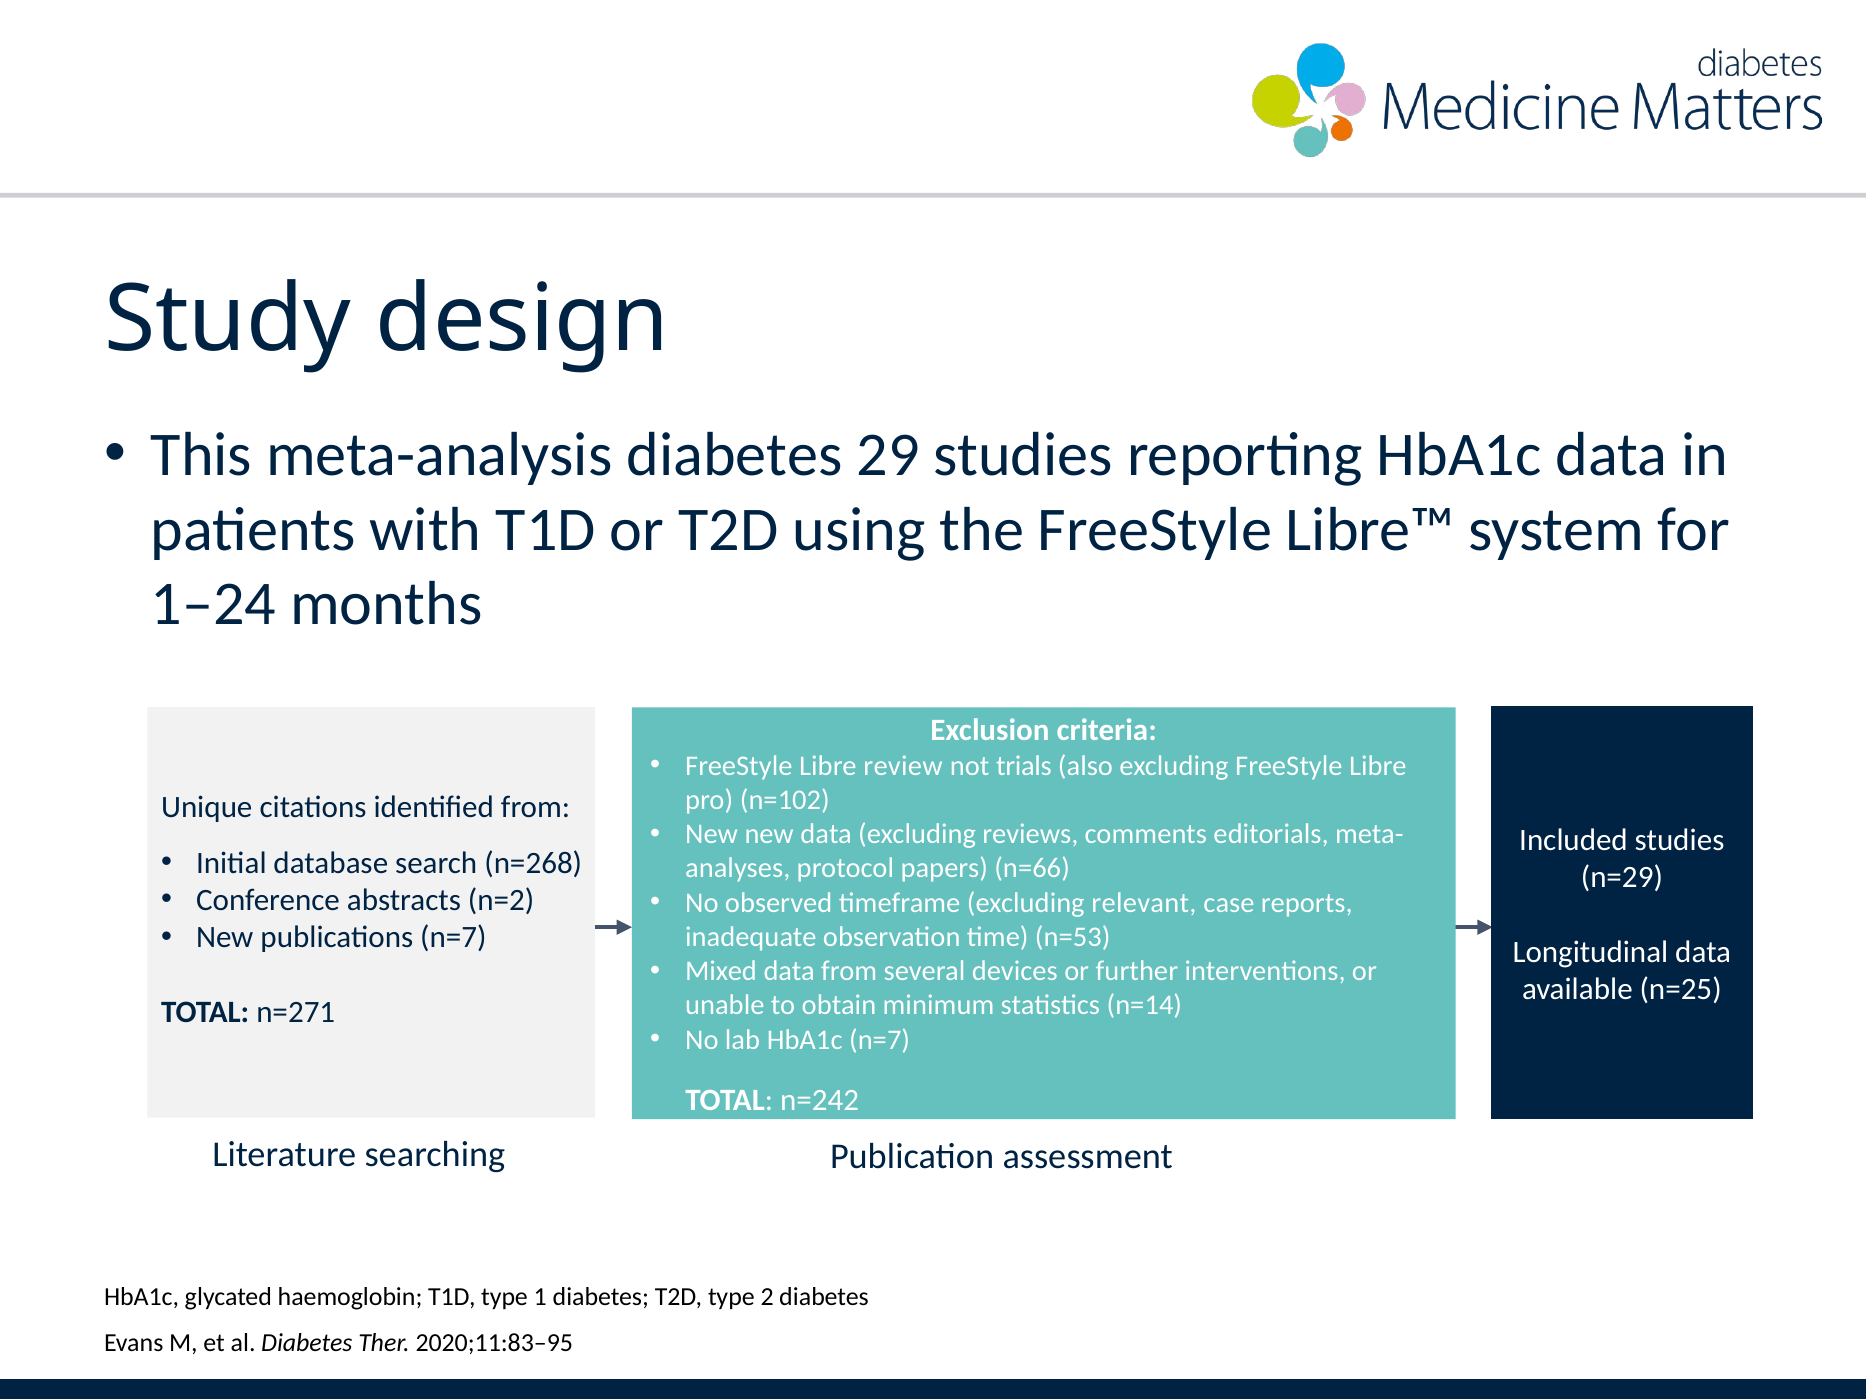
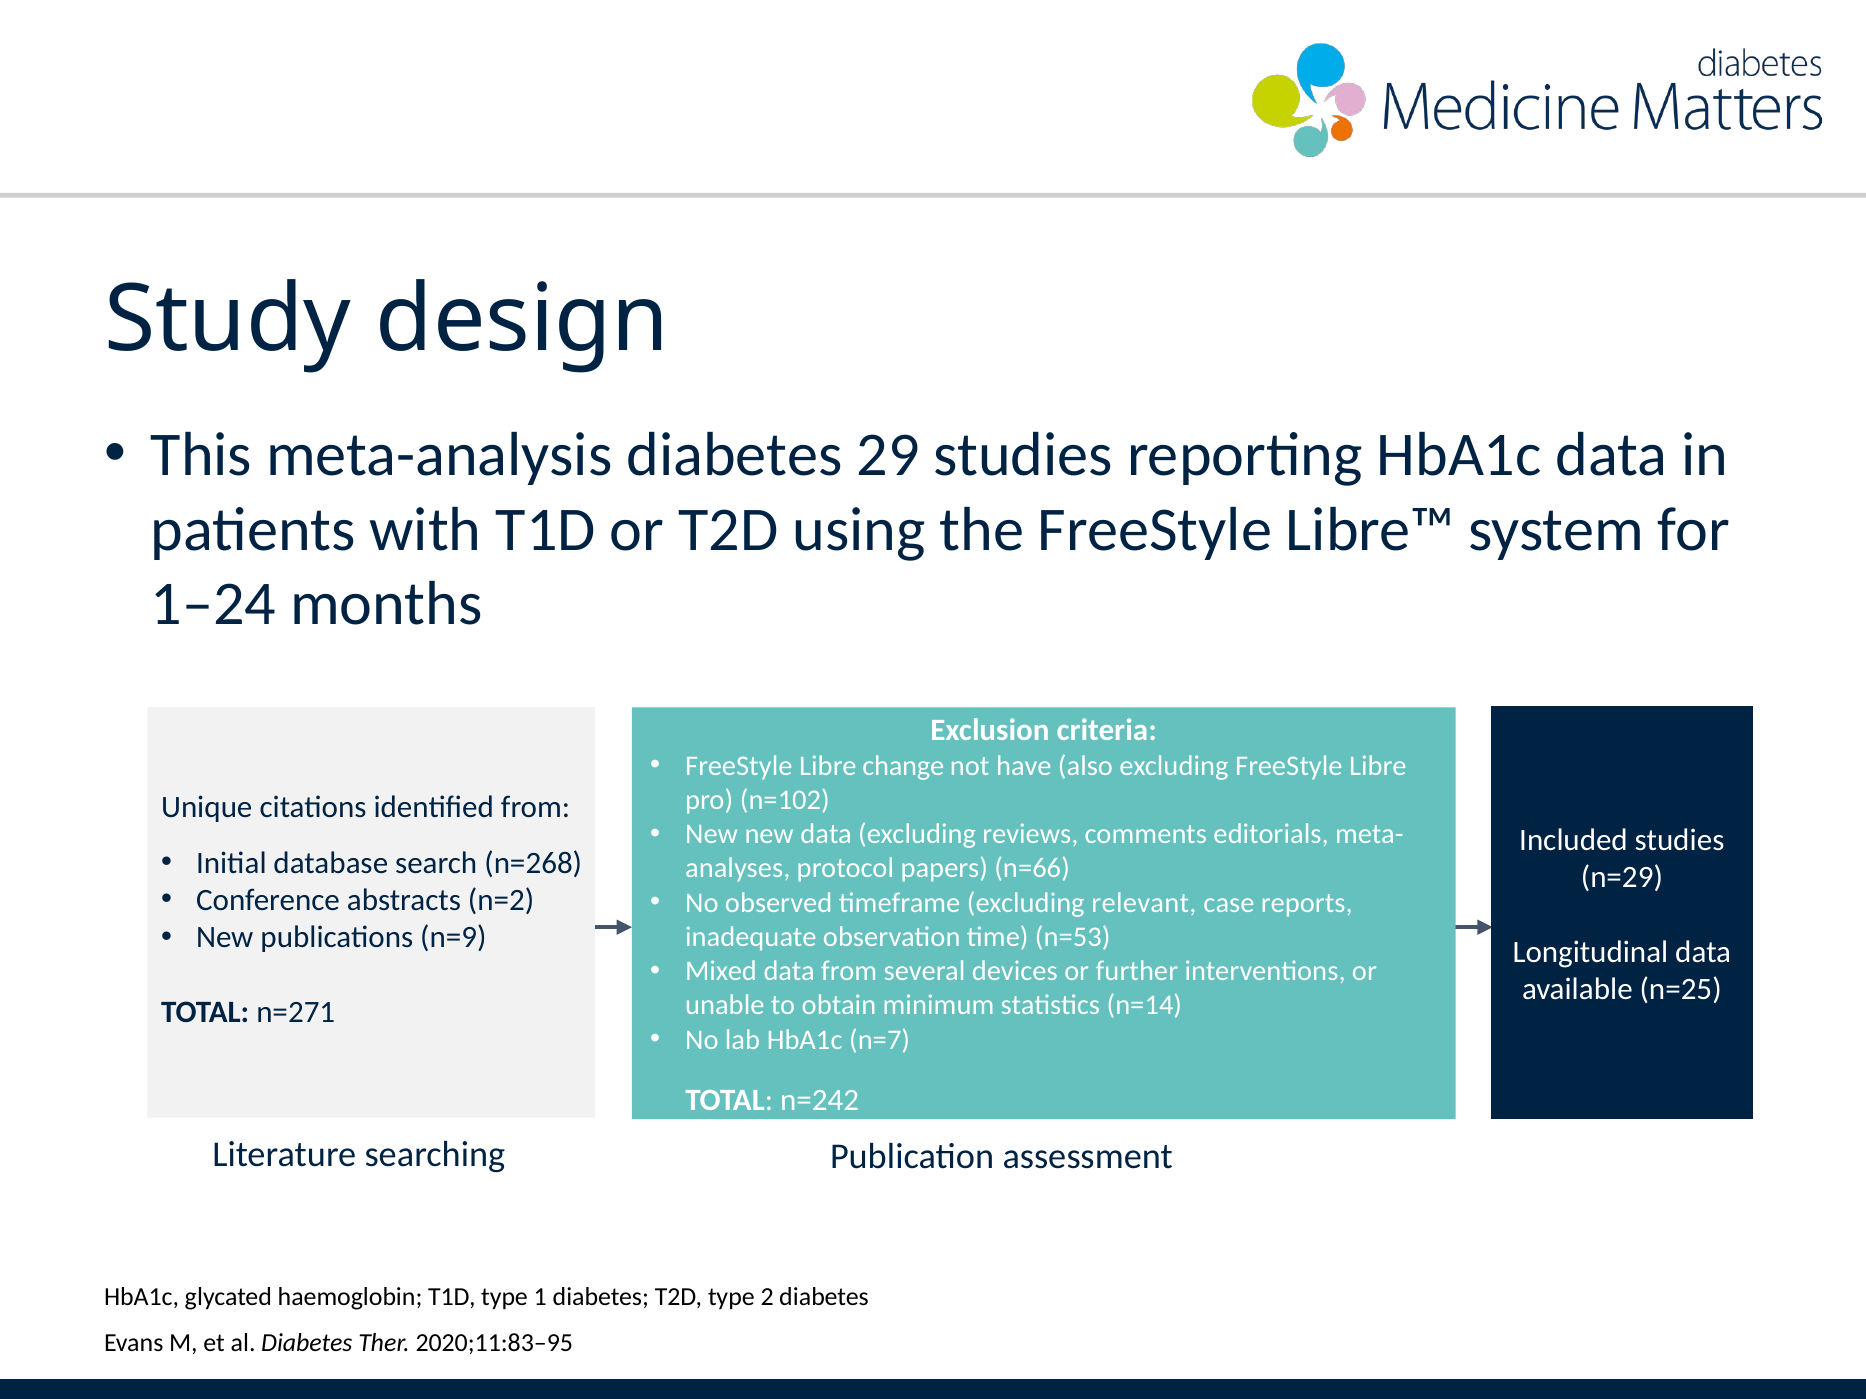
review: review -> change (903, 766)
trials: trials -> have (1024, 766)
publications n=7: n=7 -> n=9 (453, 938)
